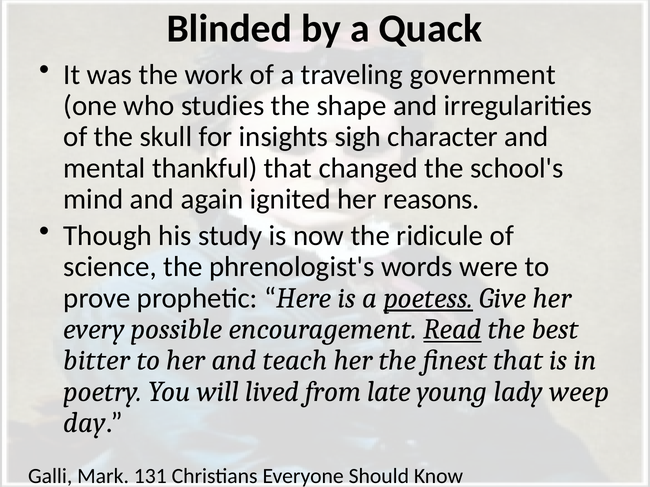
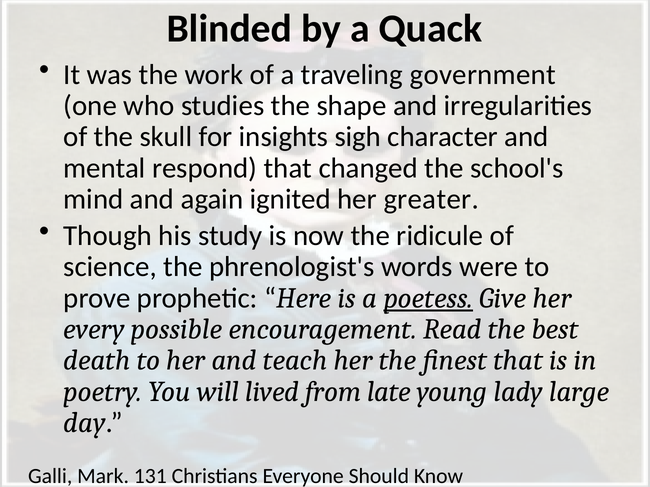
thankful: thankful -> respond (205, 168)
reasons: reasons -> greater (431, 200)
Read underline: present -> none (452, 330)
bitter: bitter -> death (97, 361)
weep: weep -> large (579, 392)
